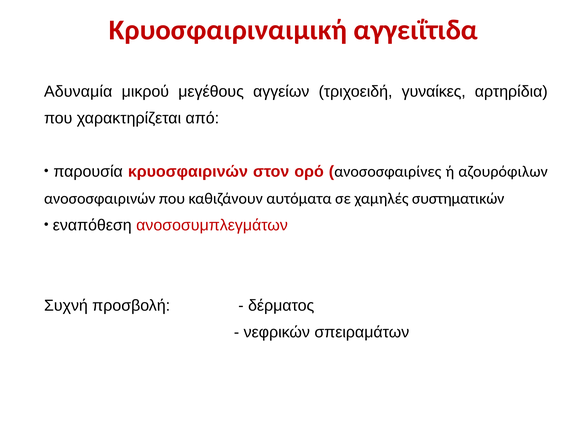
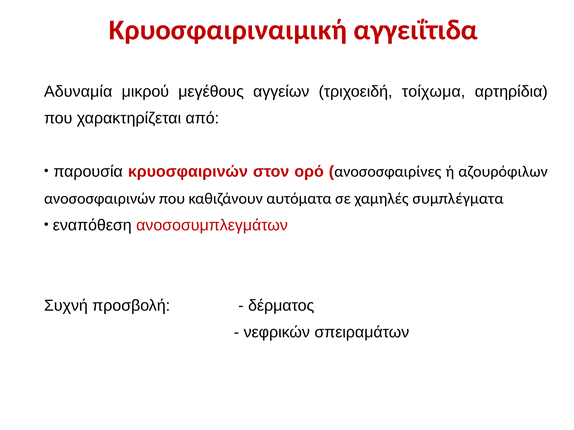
γυναίκες: γυναίκες -> τοίχωμα (434, 92)
συστηματικών: συστηματικών -> συμπλέγματα (458, 199)
